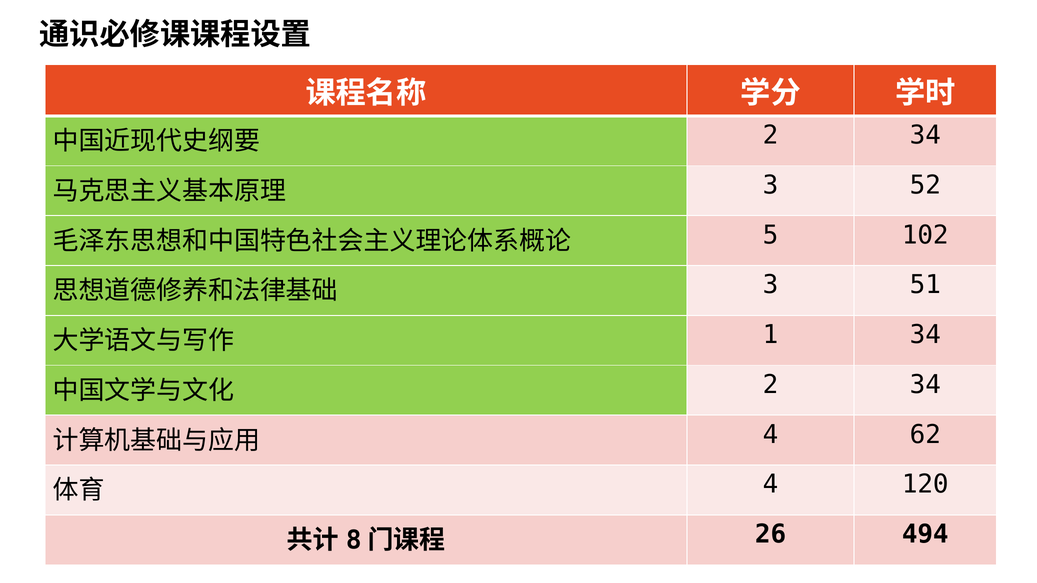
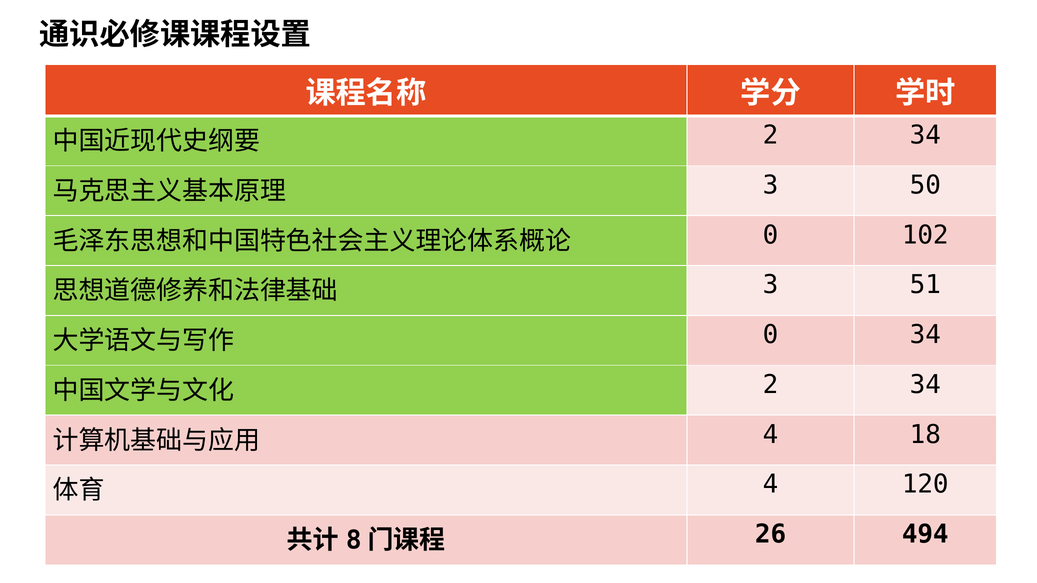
52: 52 -> 50 (925, 185)
5: 5 -> 0 (771, 235)
1: 1 -> 0 (771, 335)
62: 62 -> 18 (925, 435)
